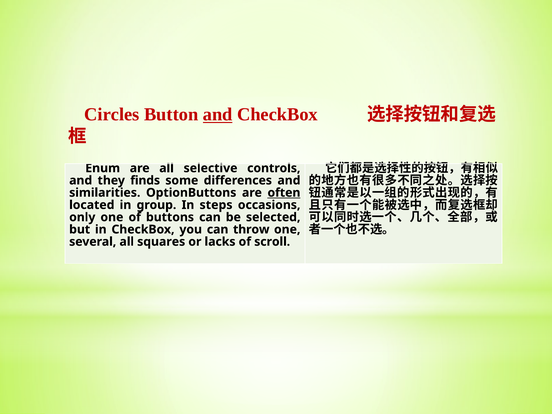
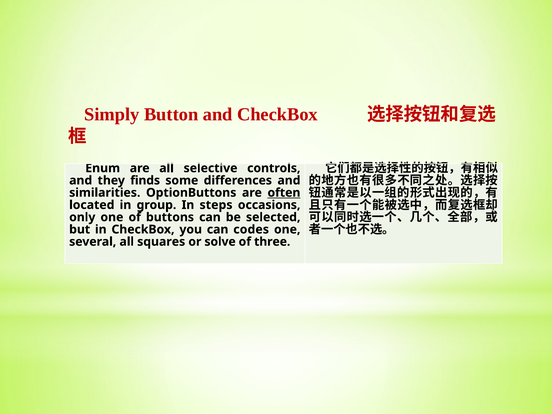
Circles: Circles -> Simply (112, 114)
and underline: present -> none (218, 114)
throw: throw -> codes (251, 229)
lacks: lacks -> solve (220, 242)
scroll: scroll -> three (272, 242)
